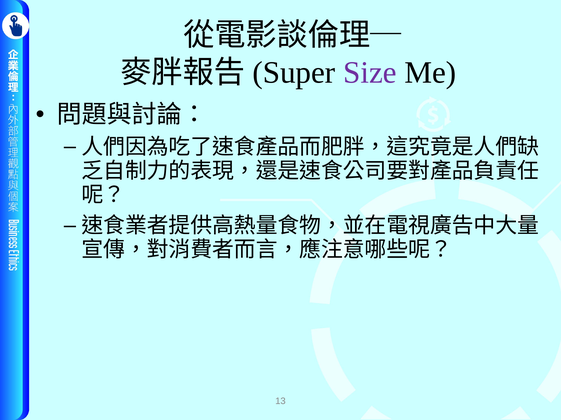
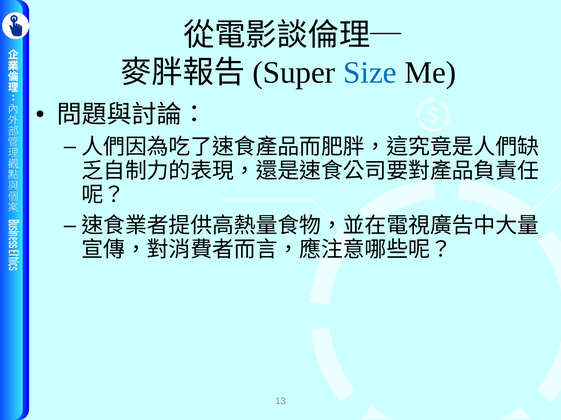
Size colour: purple -> blue (370, 73)
